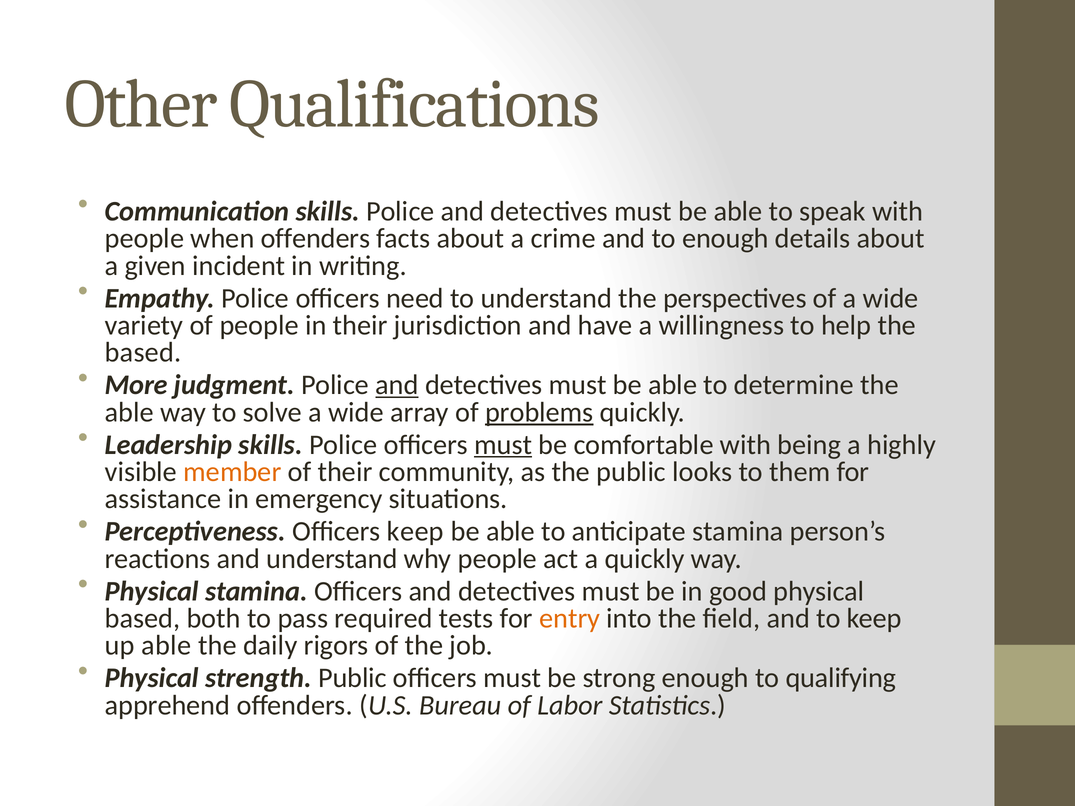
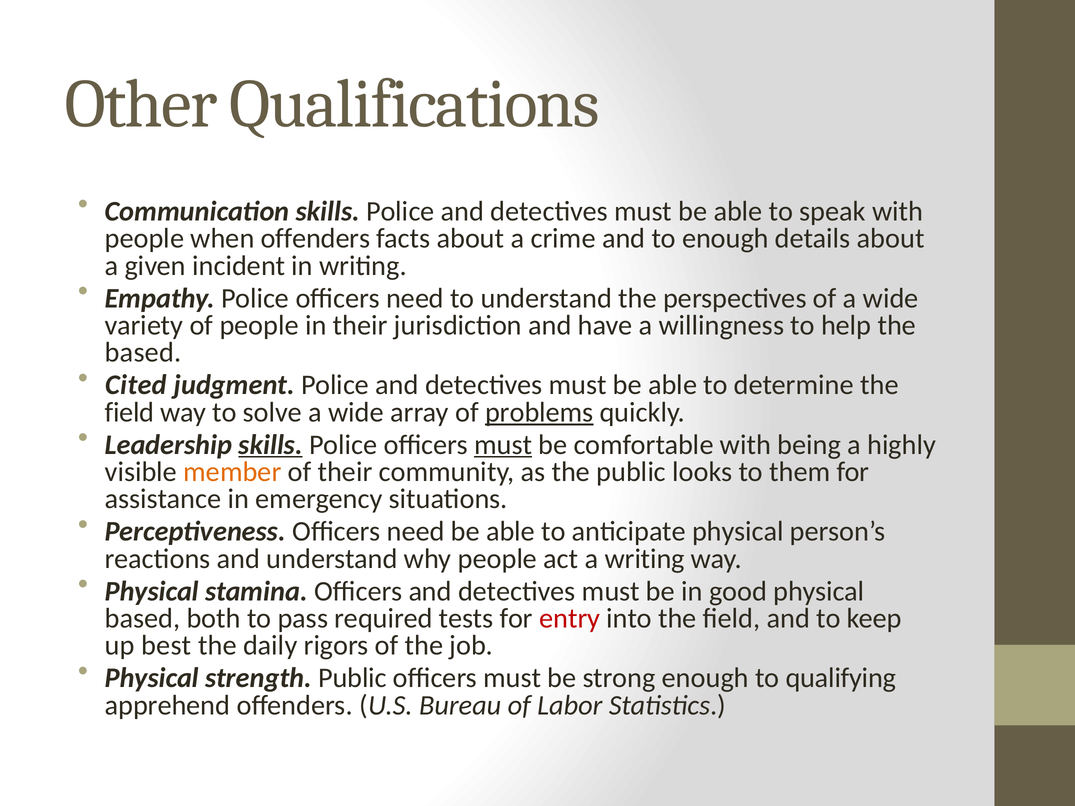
More: More -> Cited (136, 385)
and underline: present -> none (397, 385)
able: able -> field (130, 412)
skills underline: none -> present (271, 445)
Perceptiveness Officers keep: keep -> need (416, 532)
anticipate stamina: stamina -> physical (738, 532)
a quickly: quickly -> writing (645, 559)
entry colour: orange -> red (570, 619)
up able: able -> best (166, 646)
